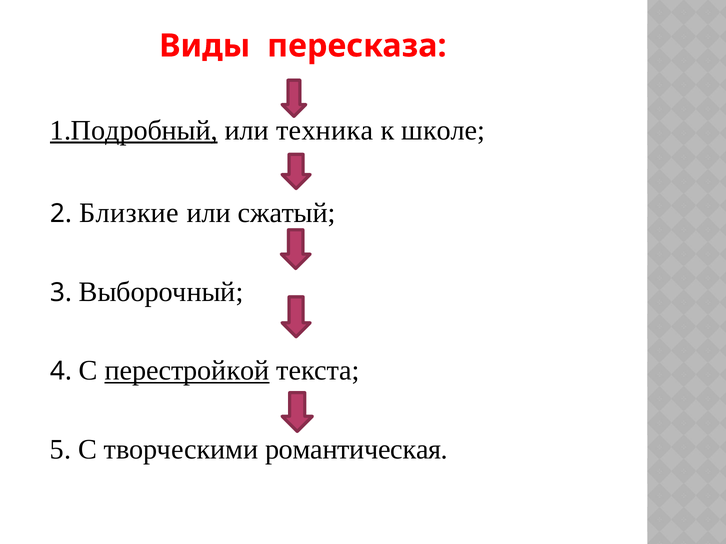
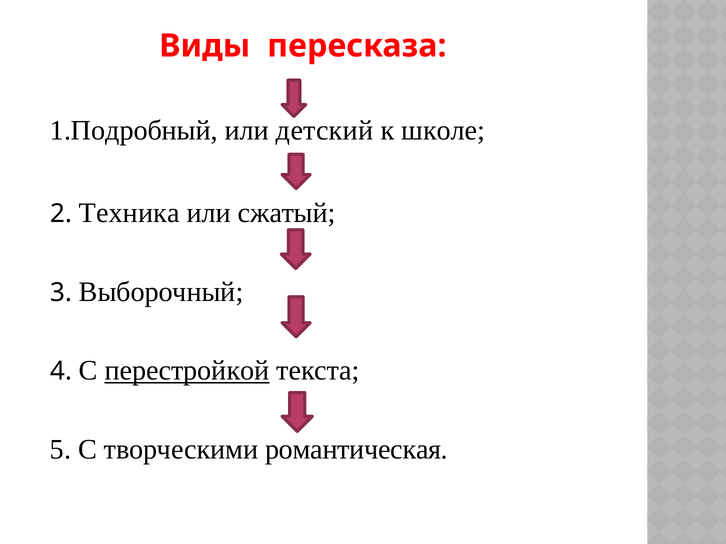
1.Подробный underline: present -> none (134, 131)
техника: техника -> детский (325, 131)
Близкие: Близкие -> Техника (129, 213)
